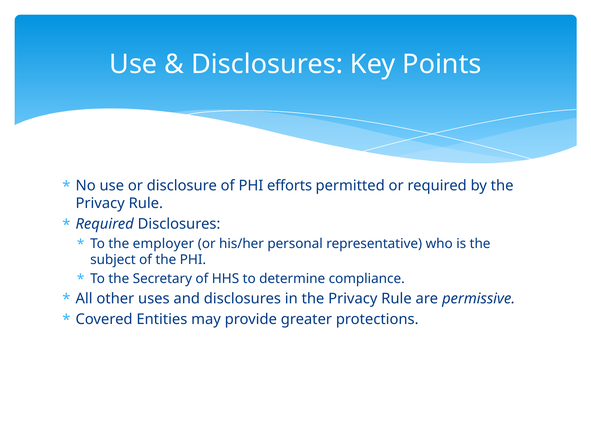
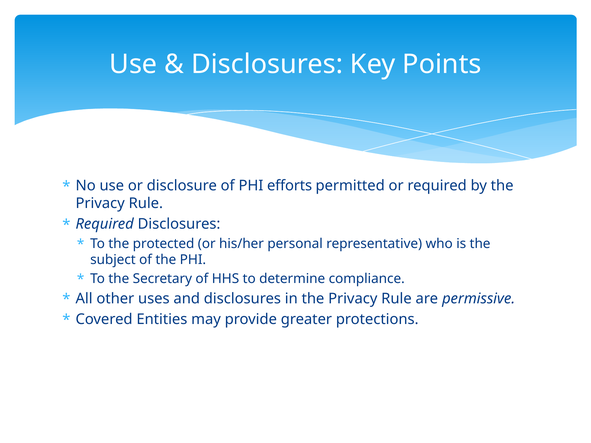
employer: employer -> protected (164, 244)
